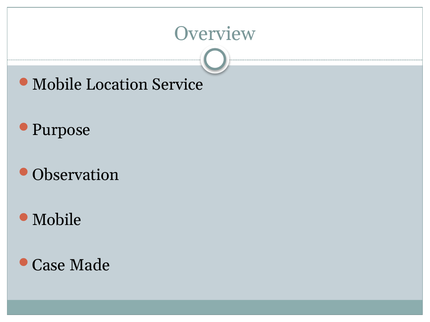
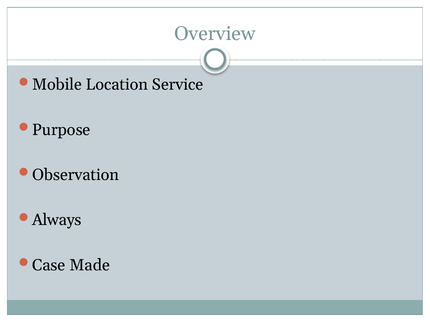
Mobile: Mobile -> Always (57, 220)
